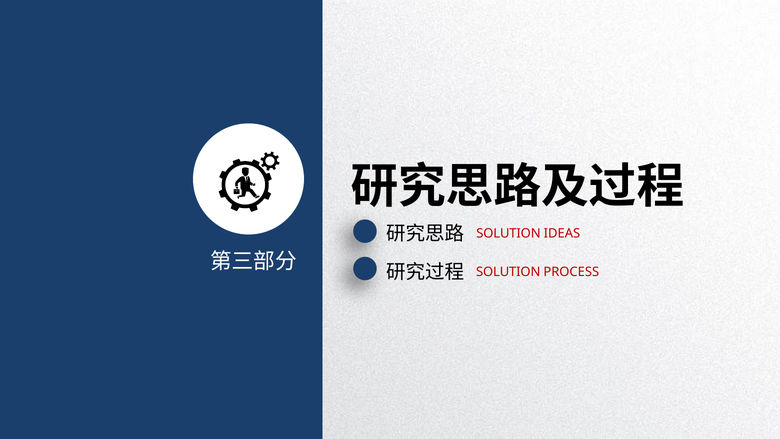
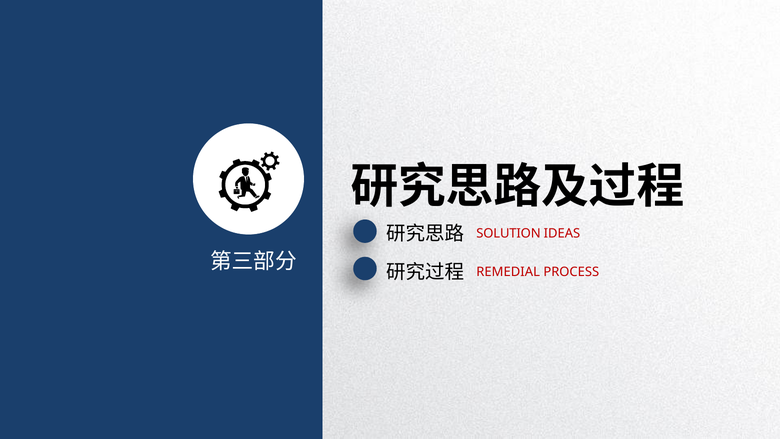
SOLUTION: SOLUTION -> REMEDIAL (508, 272)
